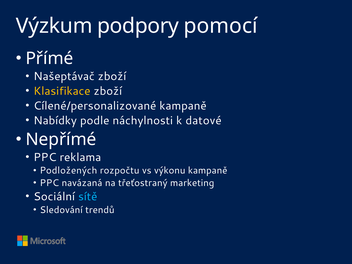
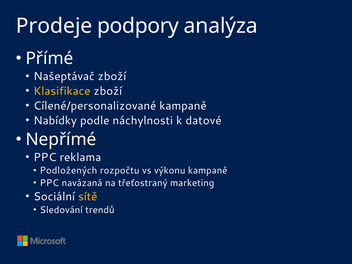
Výzkum: Výzkum -> Prodeje (54, 26)
pomocí: pomocí -> analýza (221, 26)
sítě colour: light blue -> yellow (88, 197)
